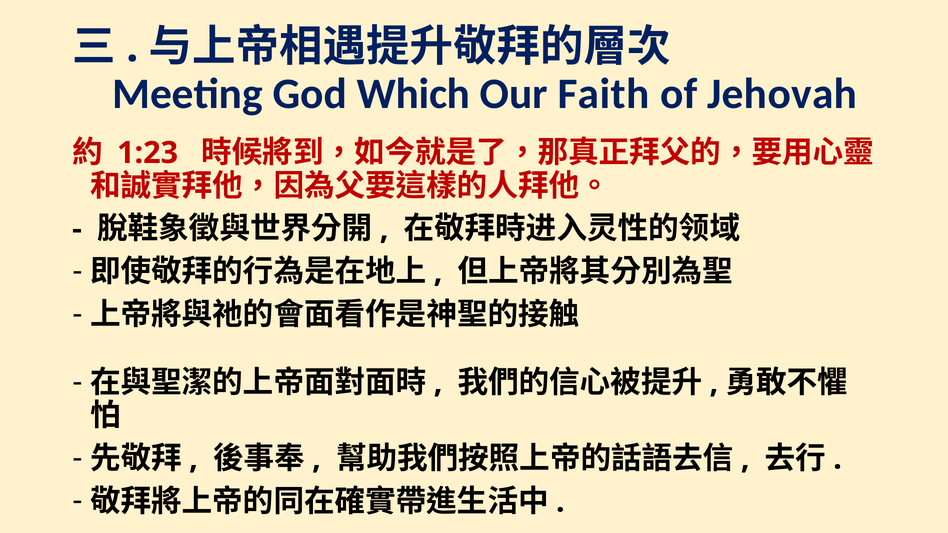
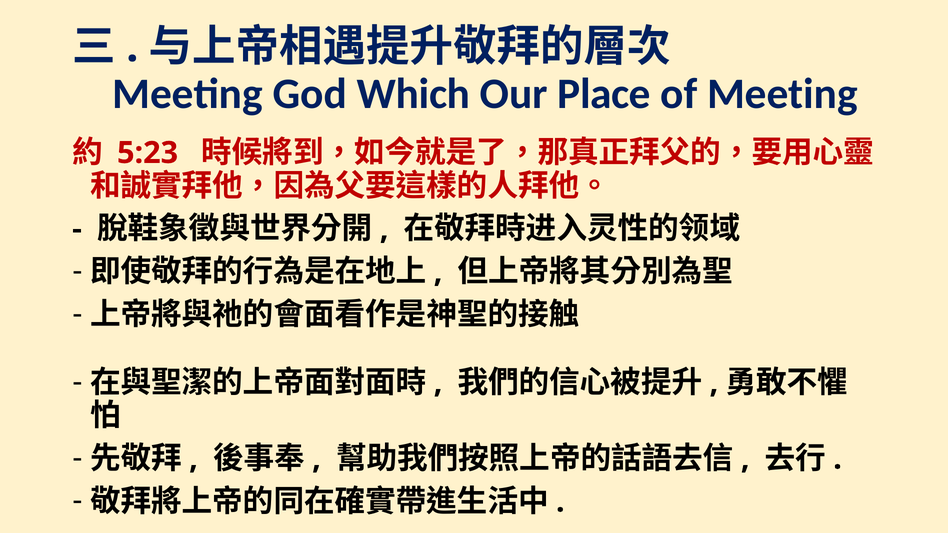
Faith: Faith -> Place (604, 94)
of Jehovah: Jehovah -> Meeting (782, 94)
1:23: 1:23 -> 5:23 (148, 153)
